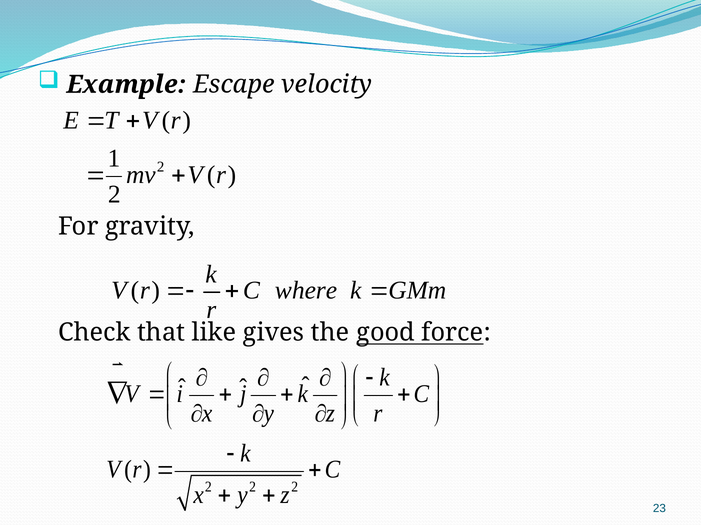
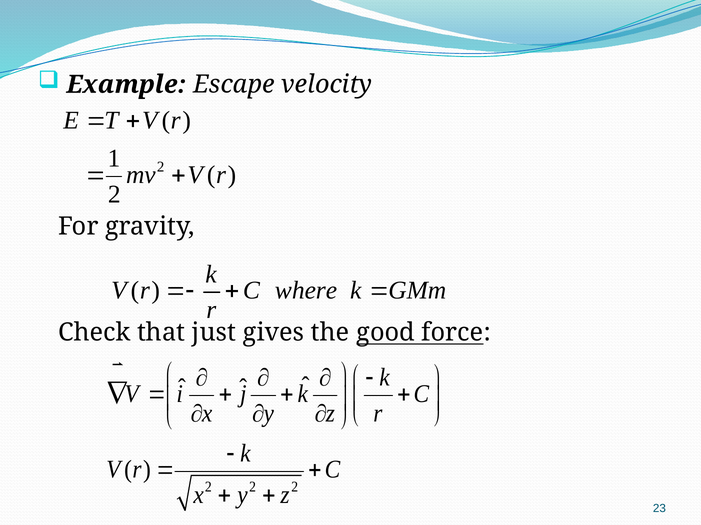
like: like -> just (214, 333)
